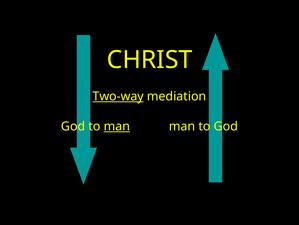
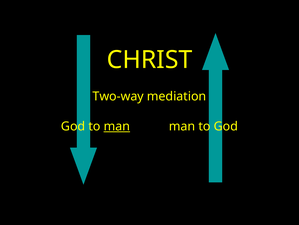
Two-way underline: present -> none (118, 96)
